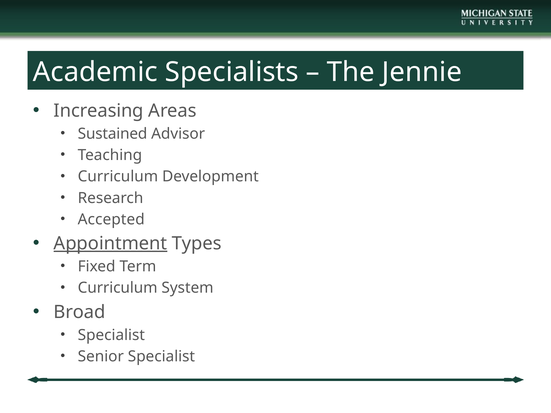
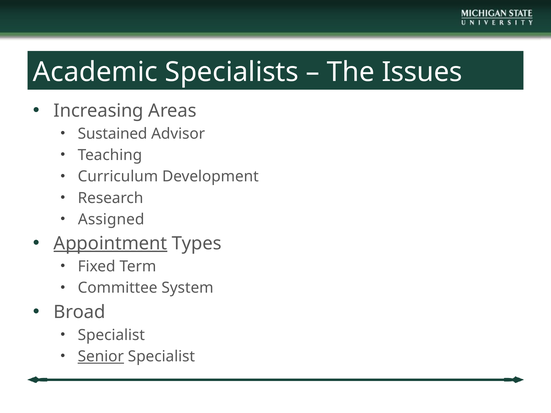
Jennie: Jennie -> Issues (422, 72)
Accepted: Accepted -> Assigned (111, 220)
Curriculum: Curriculum -> Committee (118, 288)
Senior underline: none -> present (101, 357)
